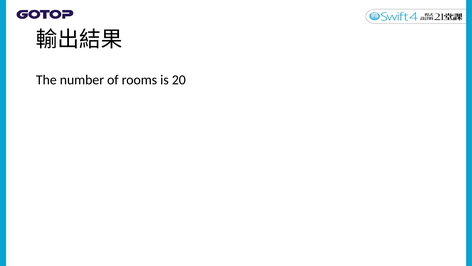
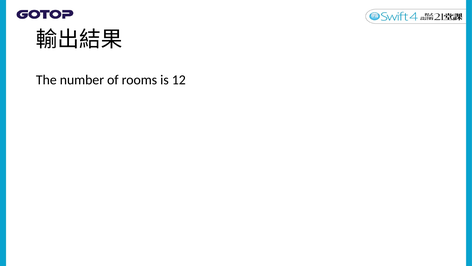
20: 20 -> 12 (179, 80)
